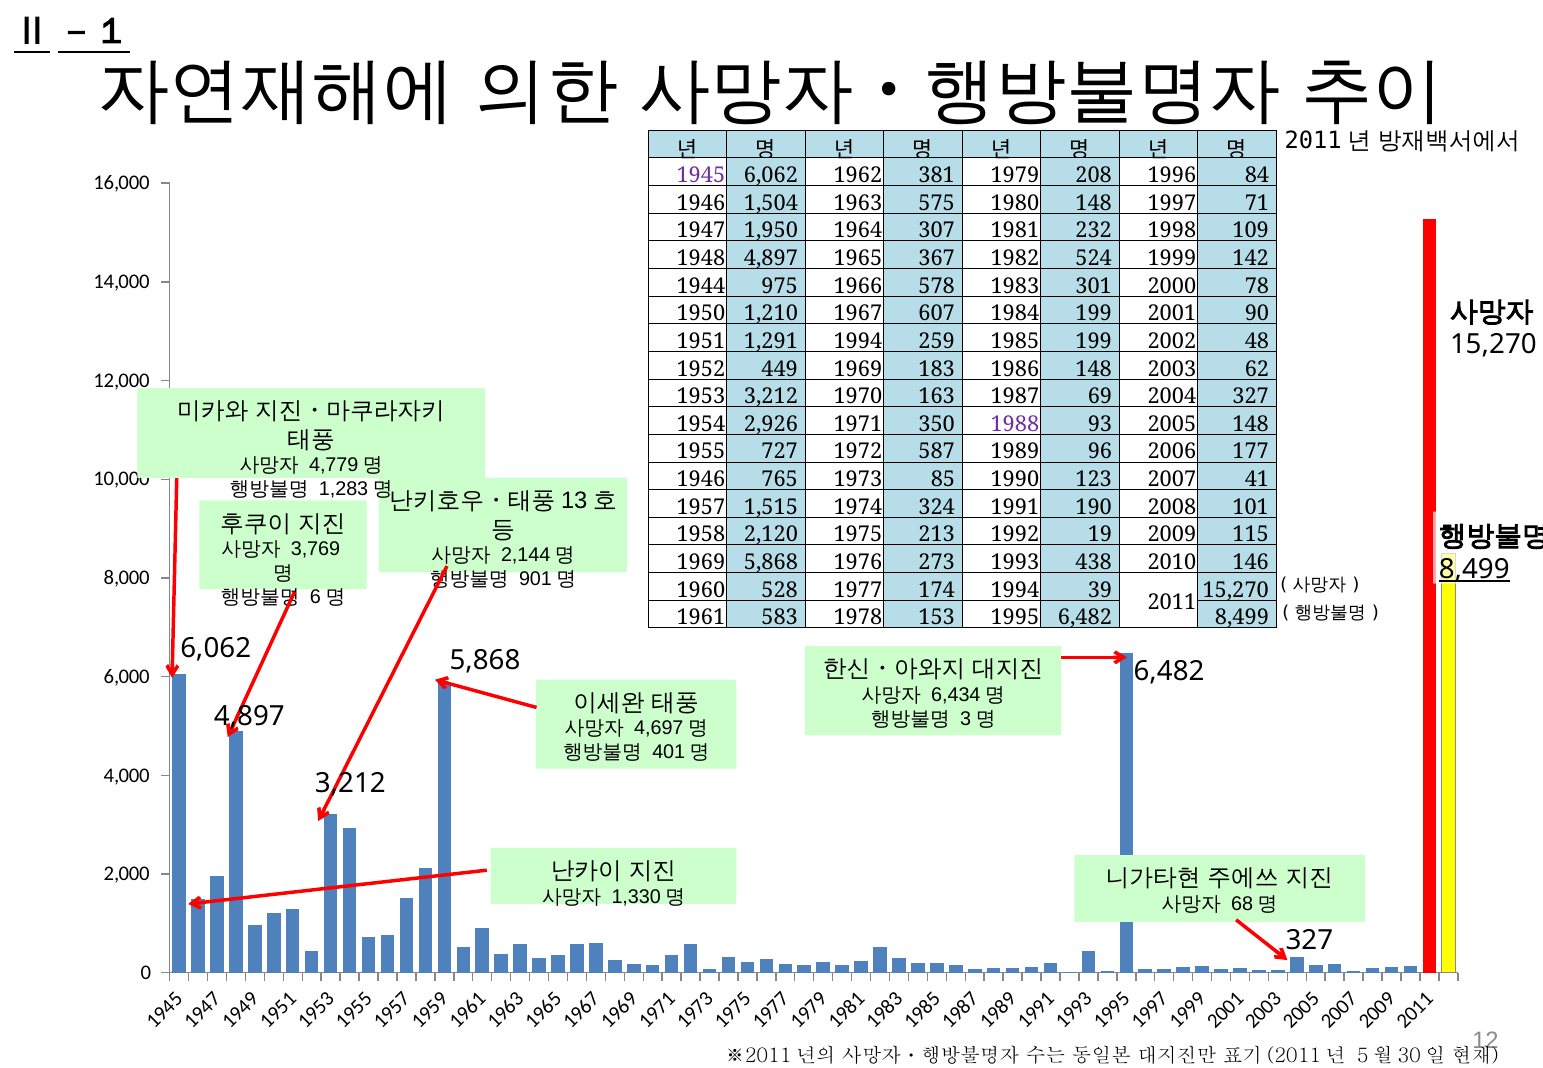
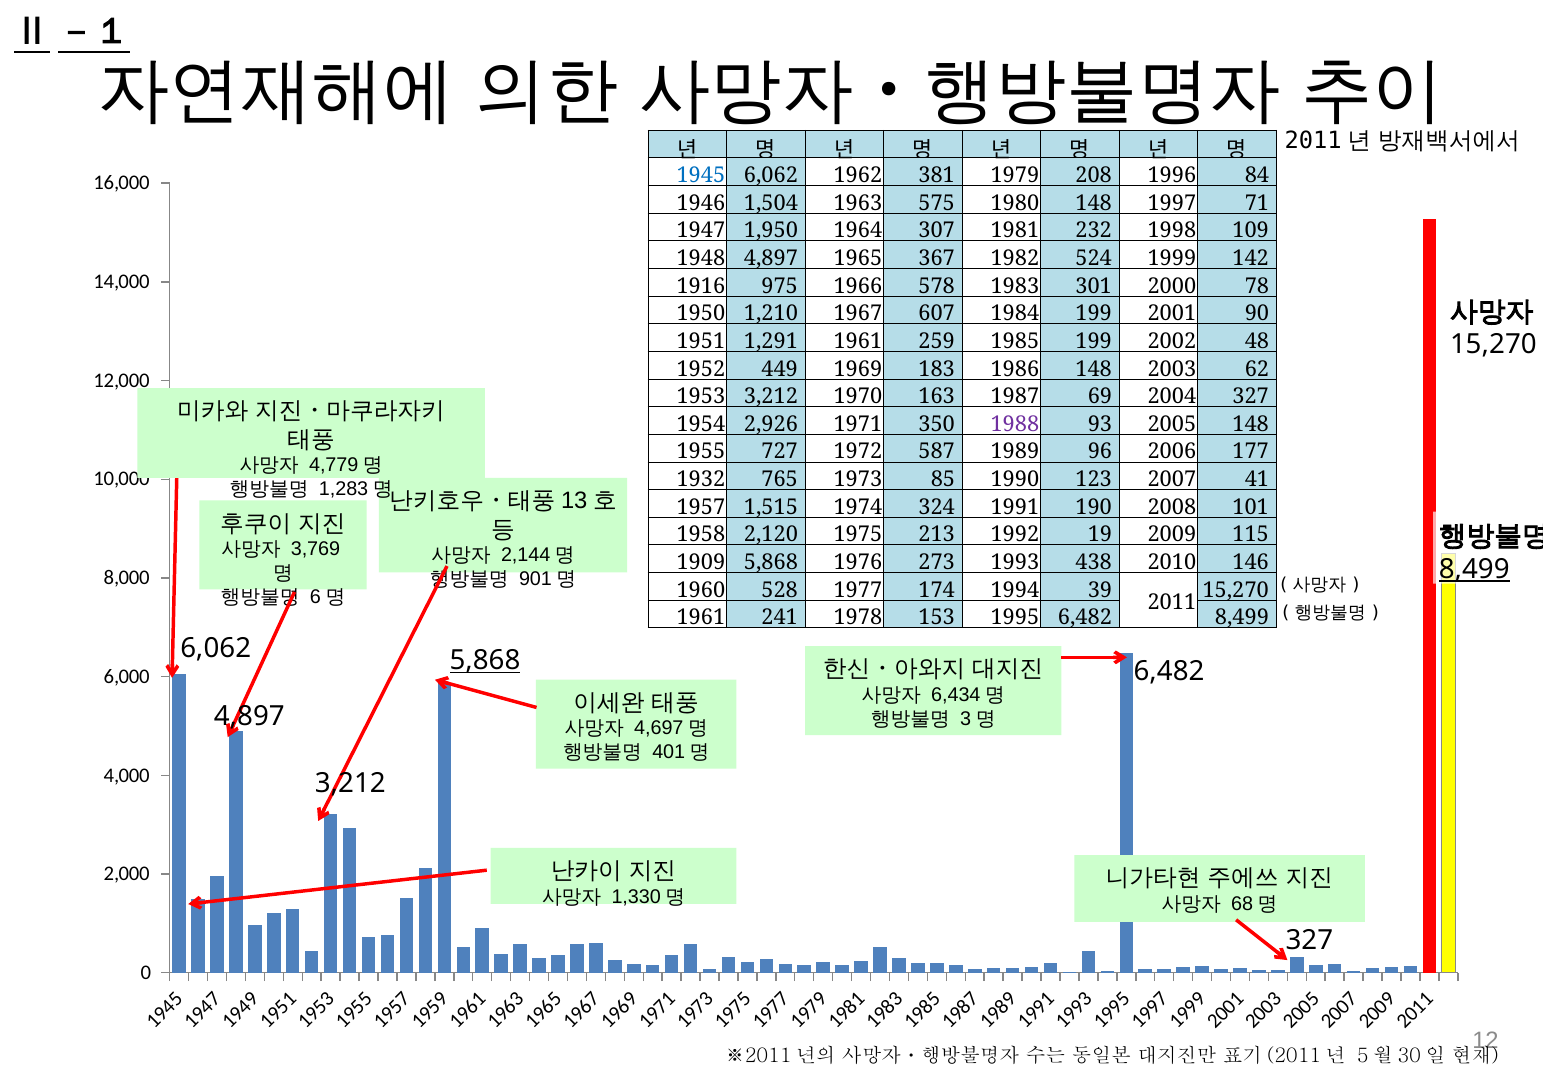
1945 colour: purple -> blue (701, 175)
1944: 1944 -> 1916 (701, 286)
1994: 1994 -> 1961 (858, 341)
1946: 1946 -> 1932 (701, 480)
1969: 1969 -> 1909 (701, 562)
583: 583 -> 241 (780, 618)
5,868 underline: none -> present (485, 661)
